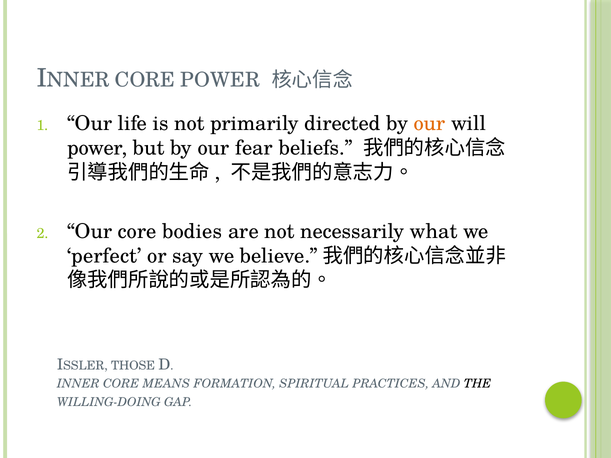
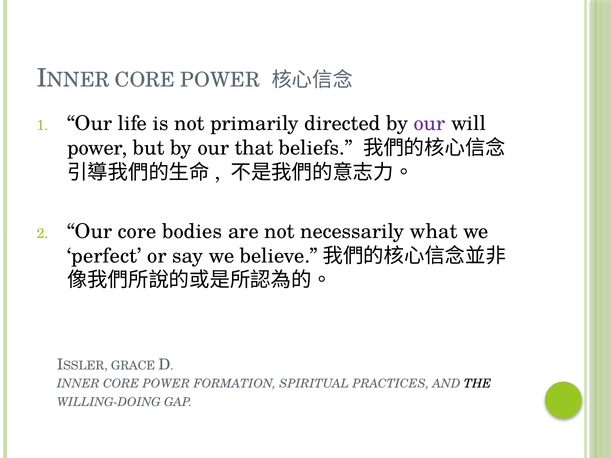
our colour: orange -> purple (430, 124)
fear: fear -> that (254, 148)
THOSE: THOSE -> GRACE (133, 366)
INNER CORE MEANS: MEANS -> POWER (166, 384)
